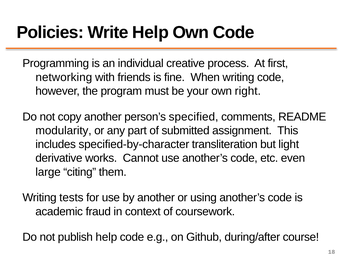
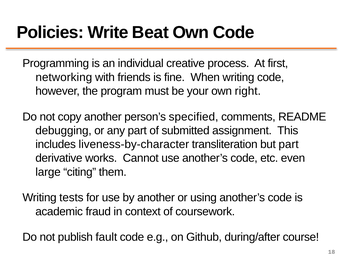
Write Help: Help -> Beat (150, 32)
modularity: modularity -> debugging (64, 130)
specified-by-character: specified-by-character -> liveness-by-character (134, 144)
but light: light -> part (289, 144)
publish help: help -> fault (106, 237)
